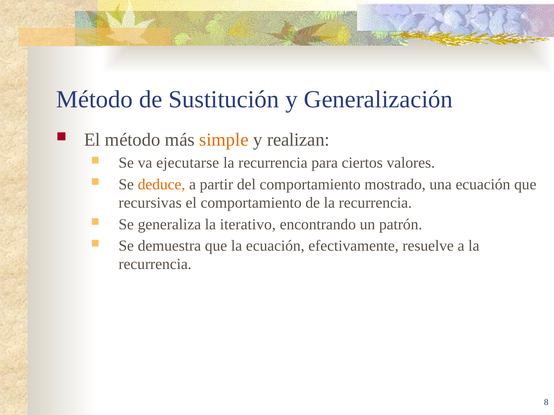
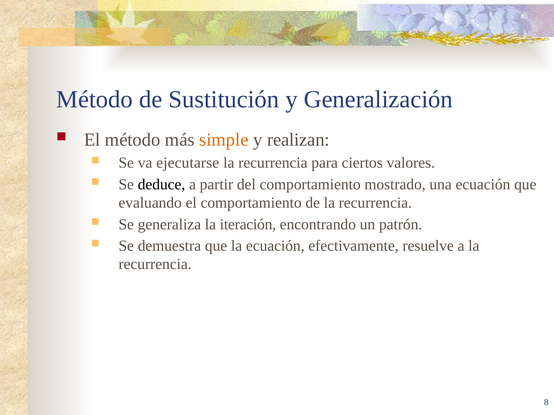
deduce colour: orange -> black (161, 185)
recursivas: recursivas -> evaluando (150, 203)
iterativo: iterativo -> iteración (248, 225)
